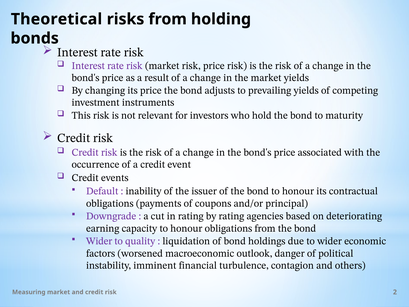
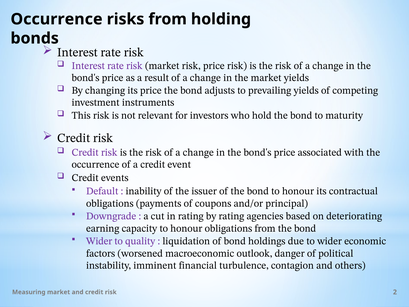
Theoretical: Theoretical -> Occurrence (57, 19)
